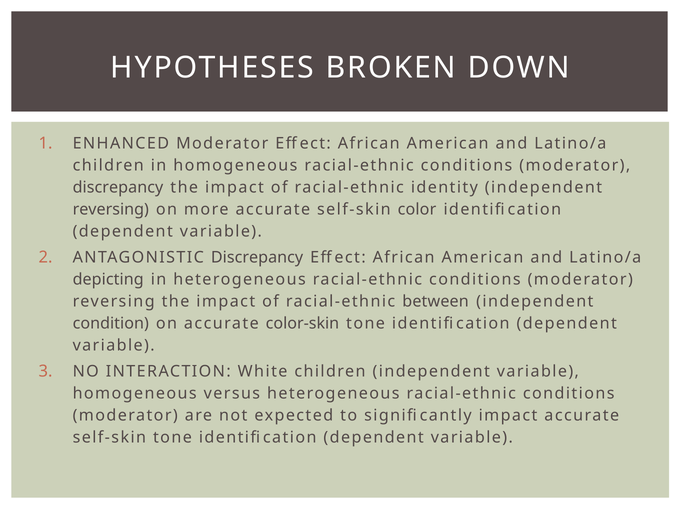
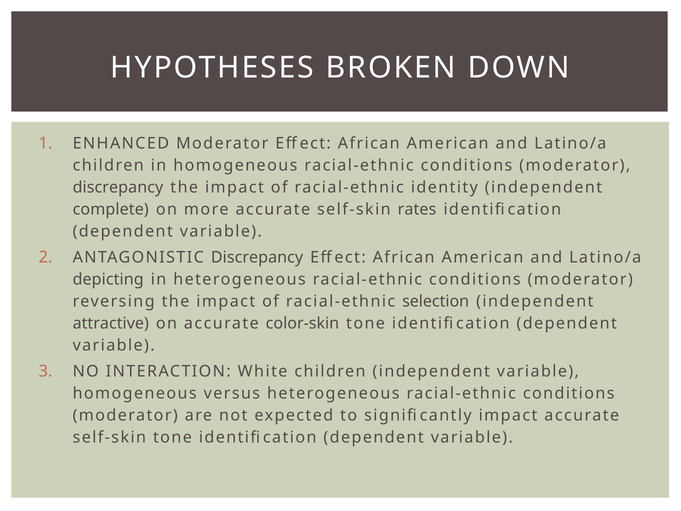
reversing: reversing -> complete (111, 209)
color: color -> rates (417, 209)
between: between -> selection (436, 301)
condition: condition -> attractive (111, 323)
